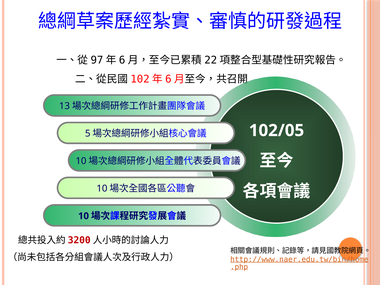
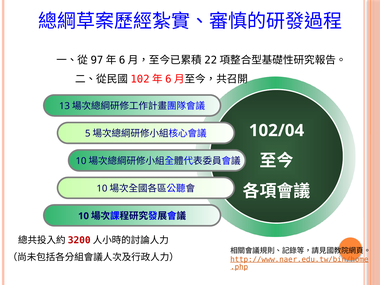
102/05: 102/05 -> 102/04 (276, 131)
